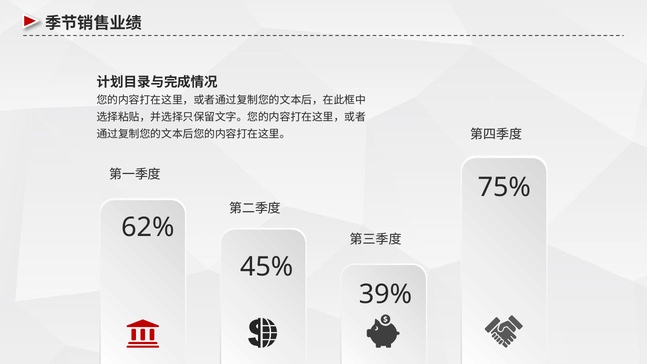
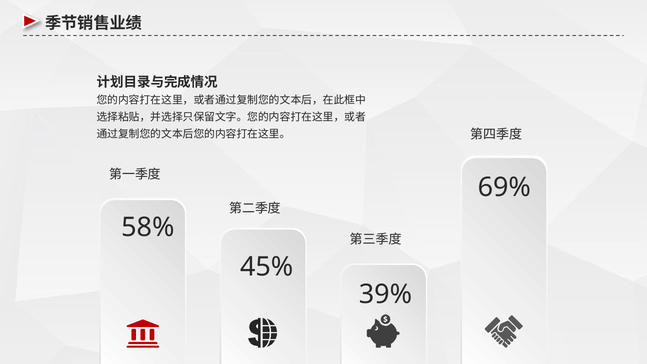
75%: 75% -> 69% (504, 187)
62%: 62% -> 58% (148, 227)
